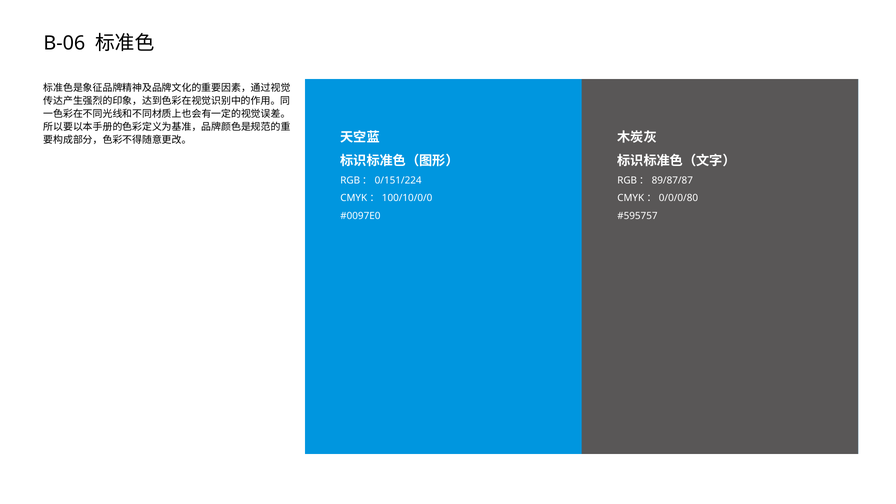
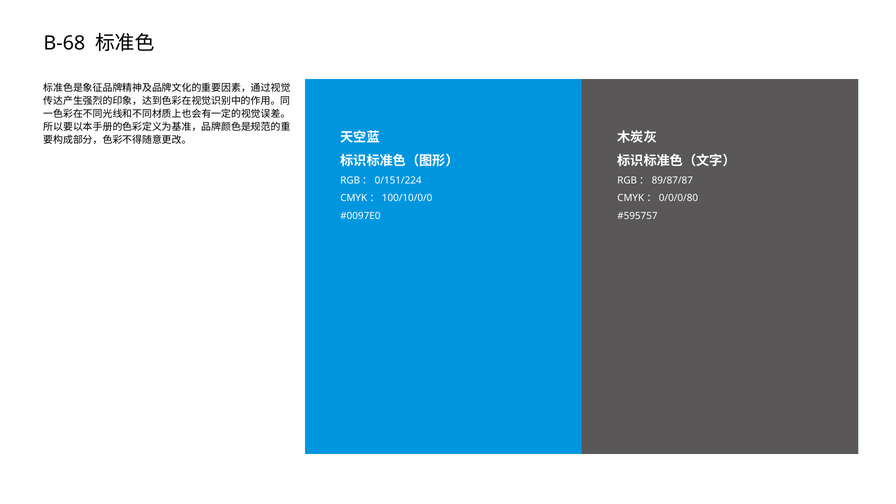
B-06: B-06 -> B-68 (64, 43)
